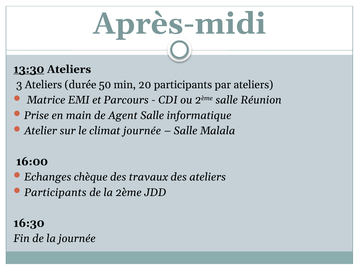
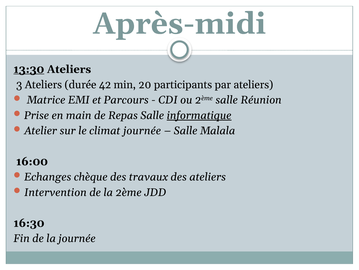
50: 50 -> 42 (105, 84)
Agent: Agent -> Repas (123, 115)
informatique underline: none -> present (199, 115)
Participants: Participants -> Intervention (55, 192)
